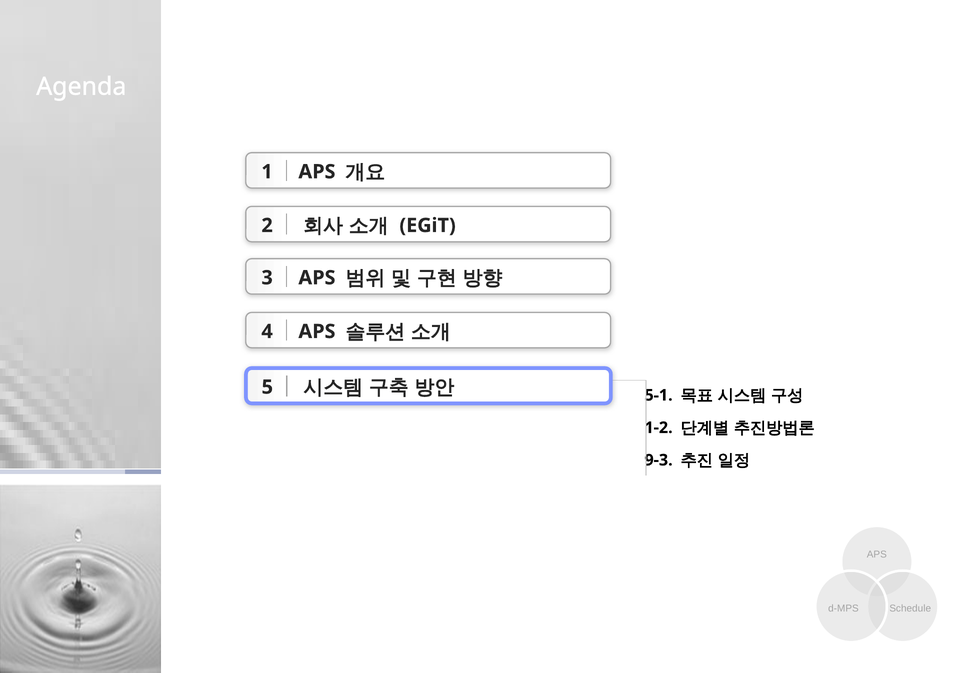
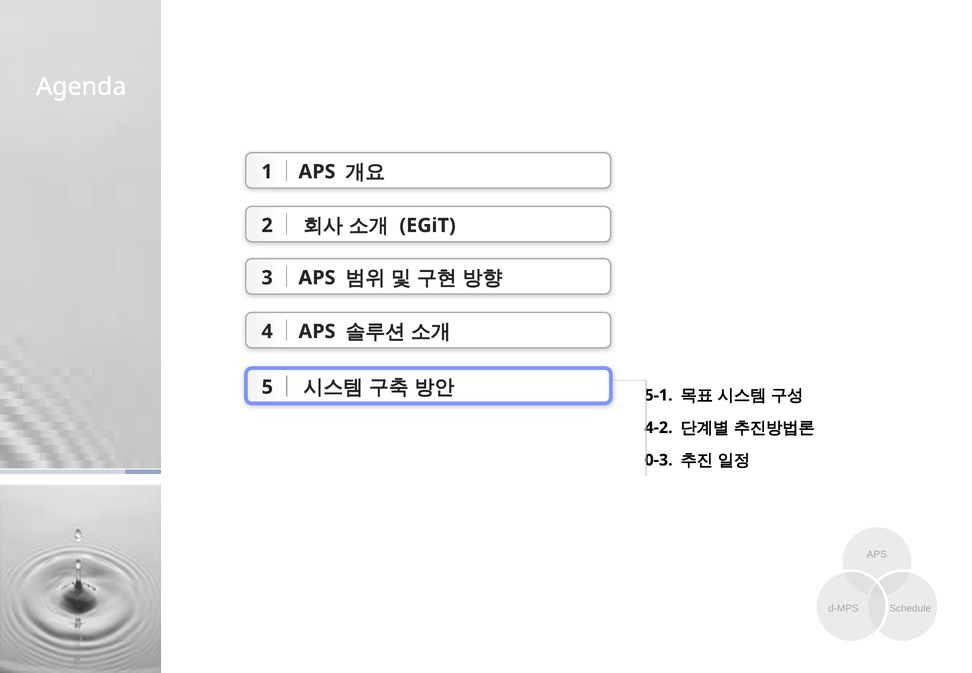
1-2: 1-2 -> 4-2 (659, 428)
9-3: 9-3 -> 0-3 (659, 460)
